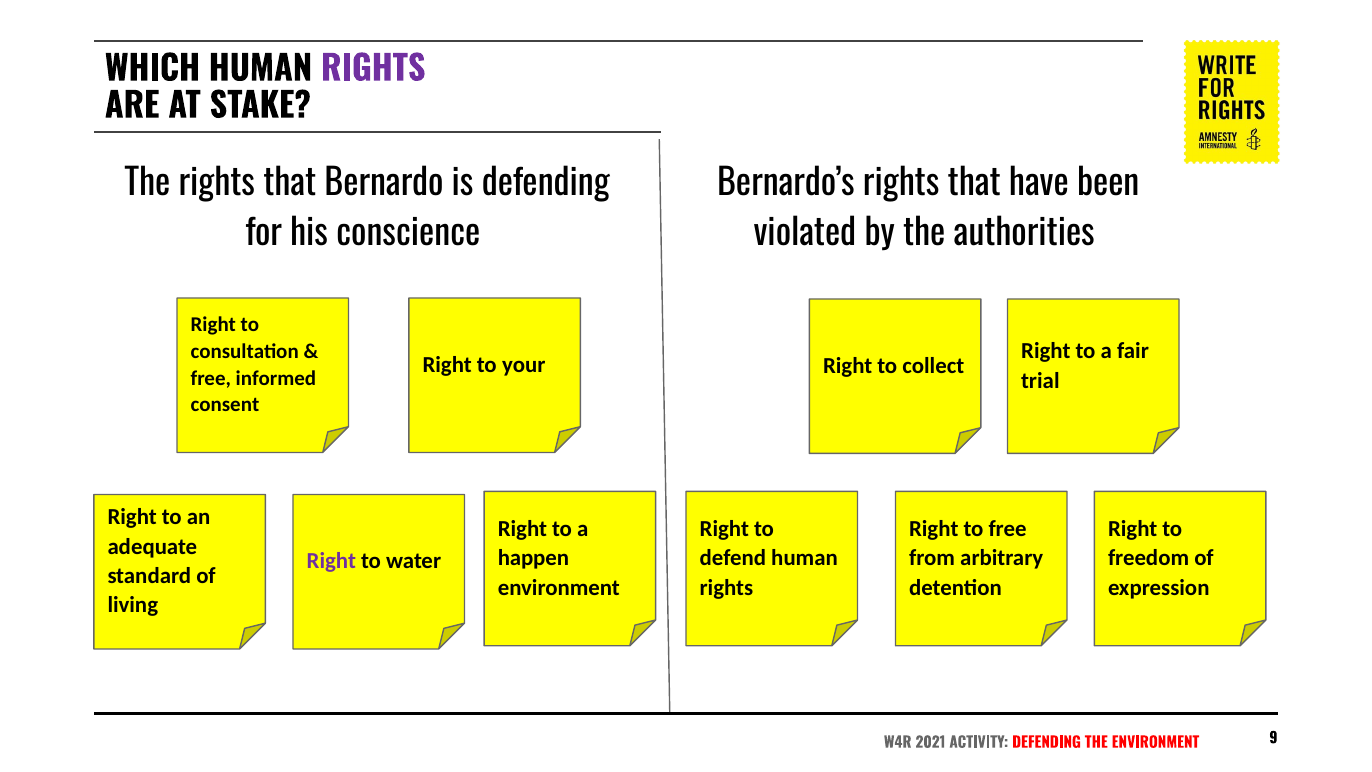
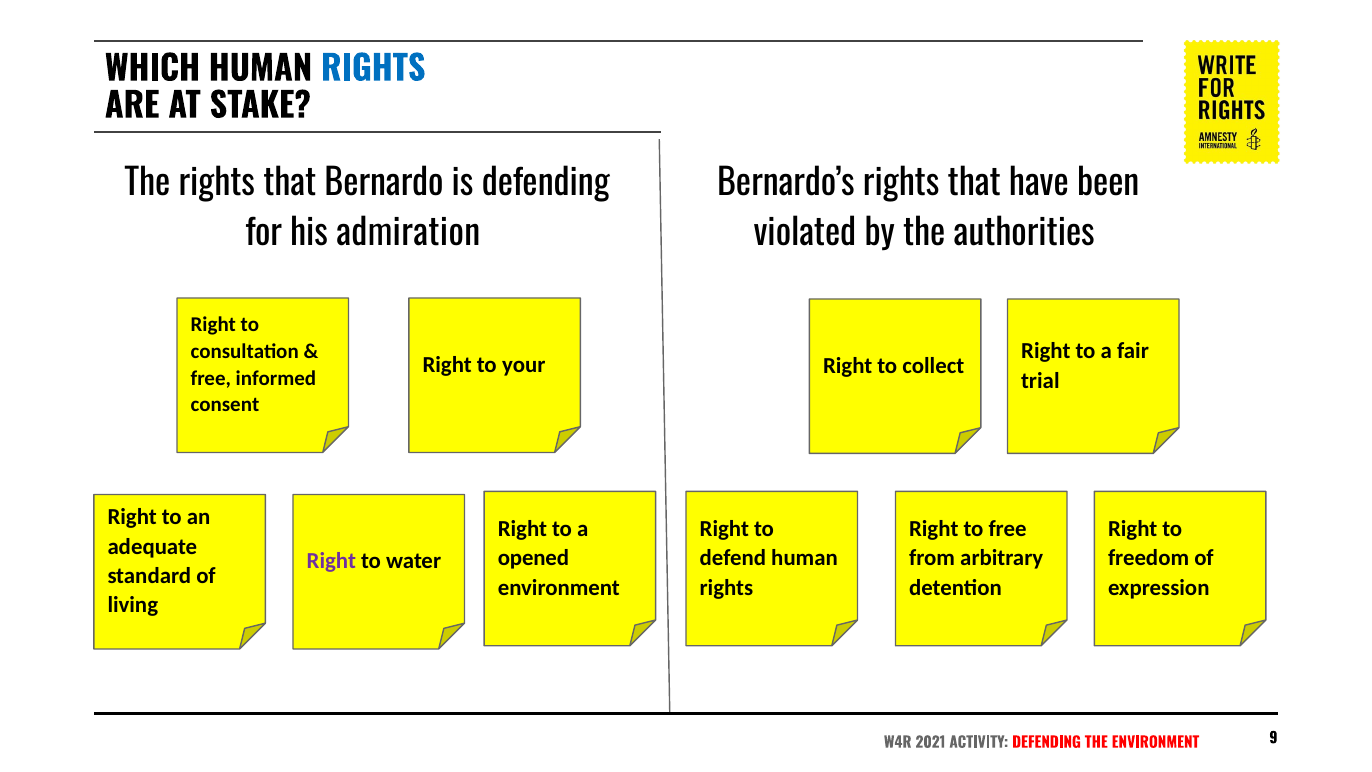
RIGHTS colour: purple -> blue (373, 69)
conscience: conscience -> admiration (408, 233)
happen: happen -> opened (533, 558)
